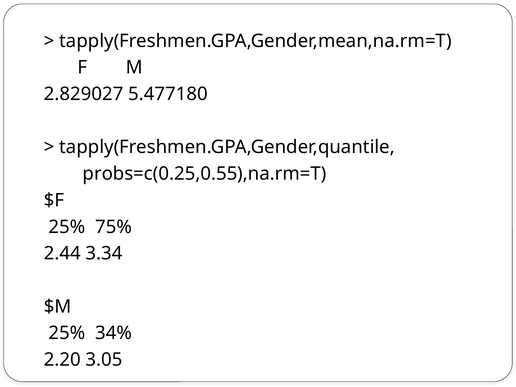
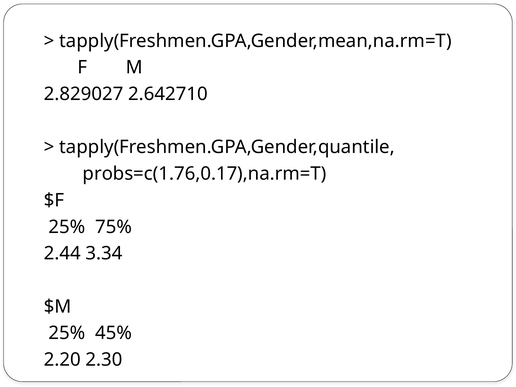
5.477180: 5.477180 -> 2.642710 (168, 94)
probs=c(0.25,0.55),na.rm=T: probs=c(0.25,0.55),na.rm=T -> probs=c(1.76,0.17),na.rm=T (205, 174)
34%: 34% -> 45% (113, 333)
3.05: 3.05 -> 2.30 (104, 360)
